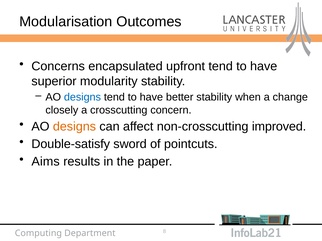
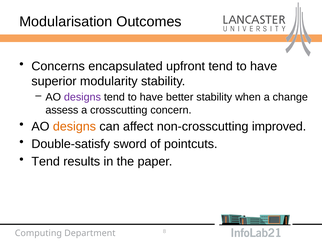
designs colour: blue -> purple (82, 97)
closely: closely -> assess (62, 110)
Aims: Aims -> Tend (46, 162)
